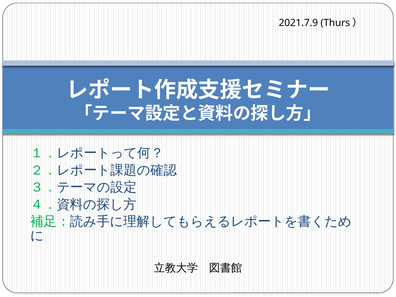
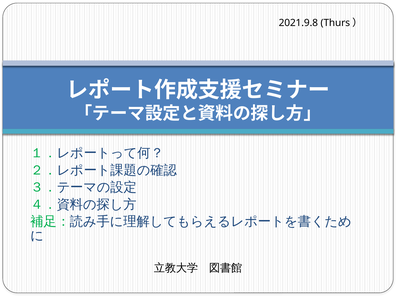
2021.7.9: 2021.7.9 -> 2021.9.8 (298, 23)
